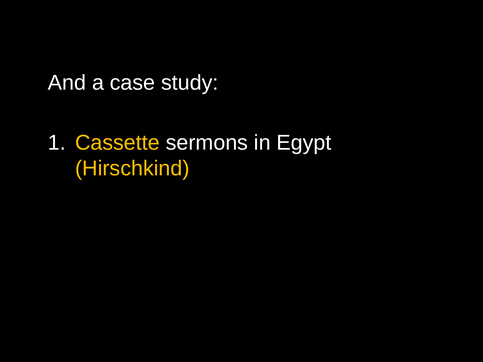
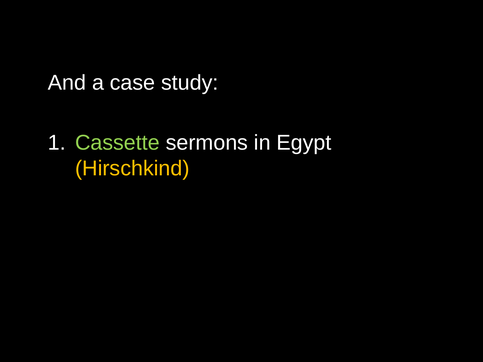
Cassette colour: yellow -> light green (117, 143)
